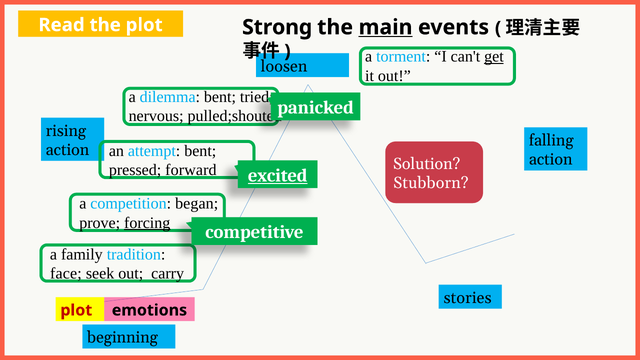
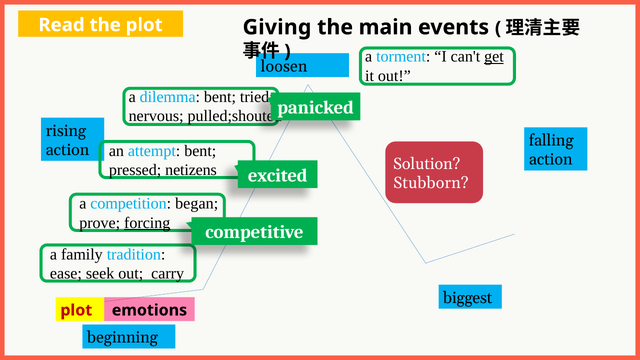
Strong: Strong -> Giving (277, 27)
main underline: present -> none (386, 27)
forward: forward -> netizens (191, 170)
excited underline: present -> none (278, 175)
face: face -> ease (66, 273)
stories: stories -> biggest (468, 298)
